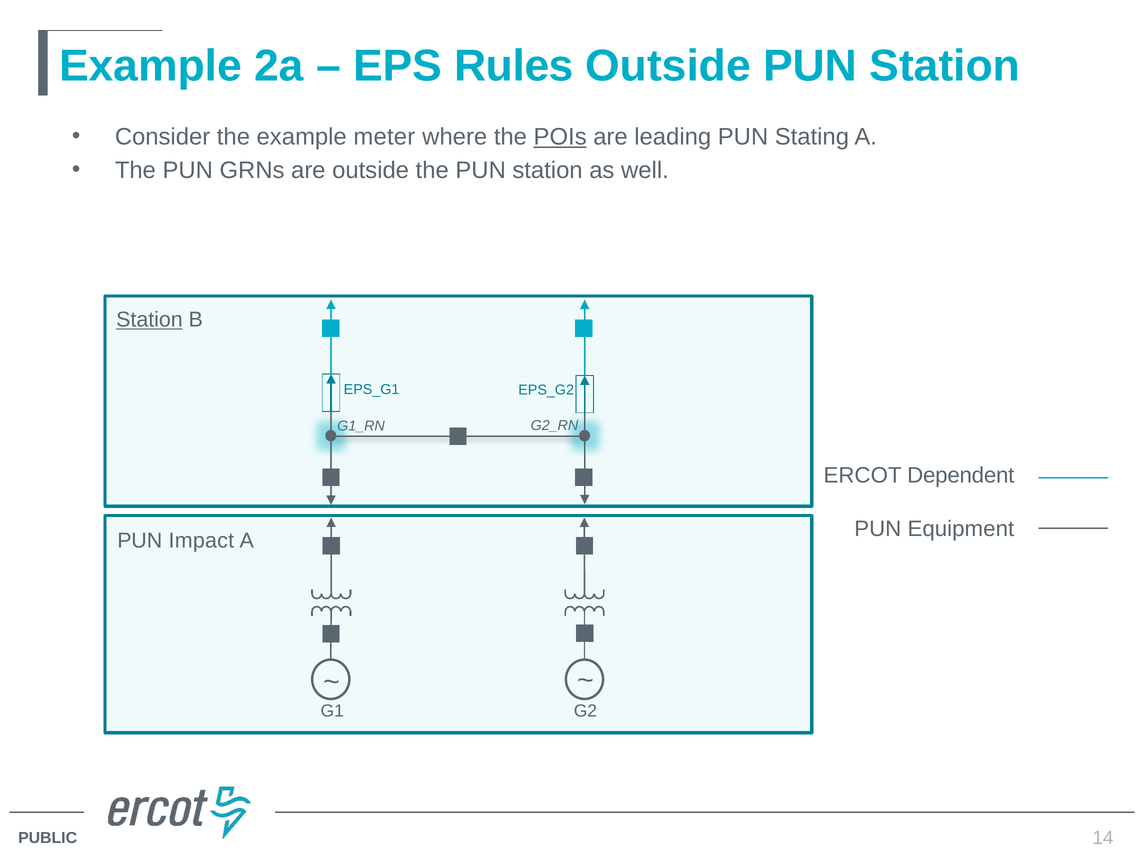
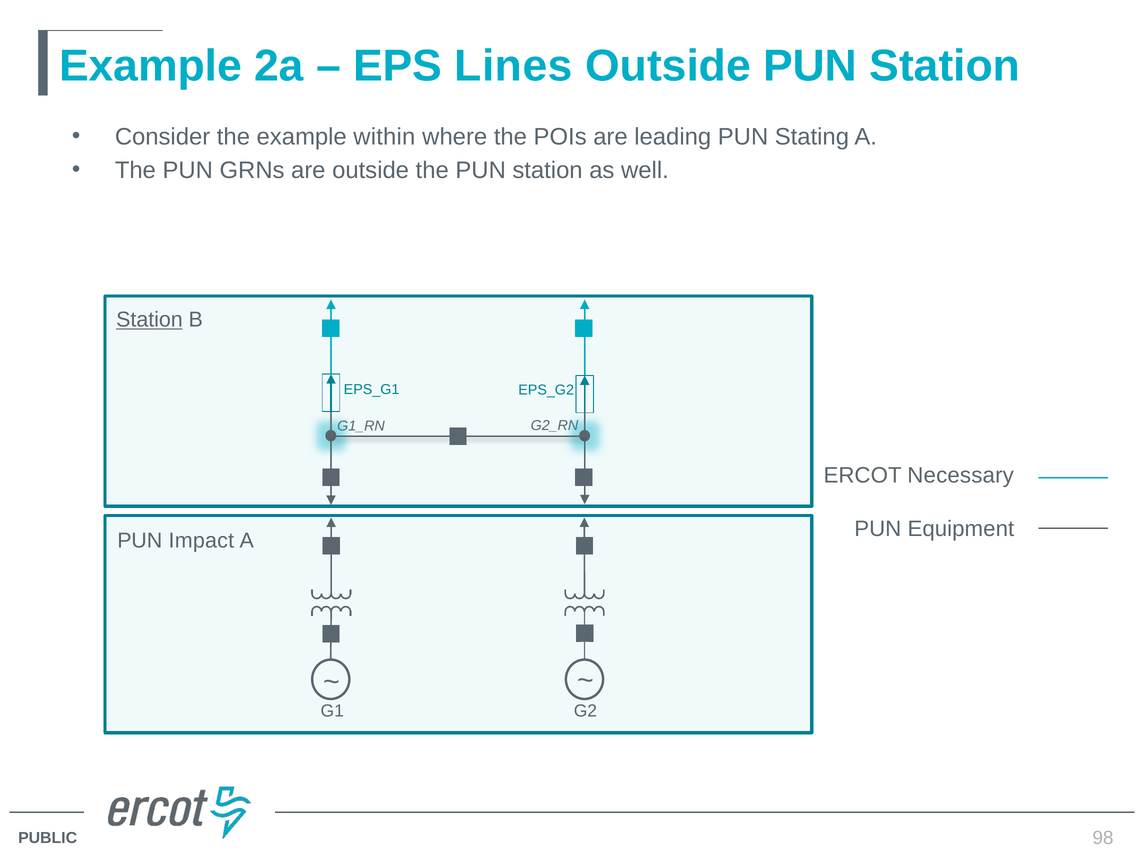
Rules: Rules -> Lines (513, 66)
meter: meter -> within (384, 137)
POIs underline: present -> none (560, 137)
Dependent: Dependent -> Necessary (961, 475)
14: 14 -> 98 (1103, 837)
